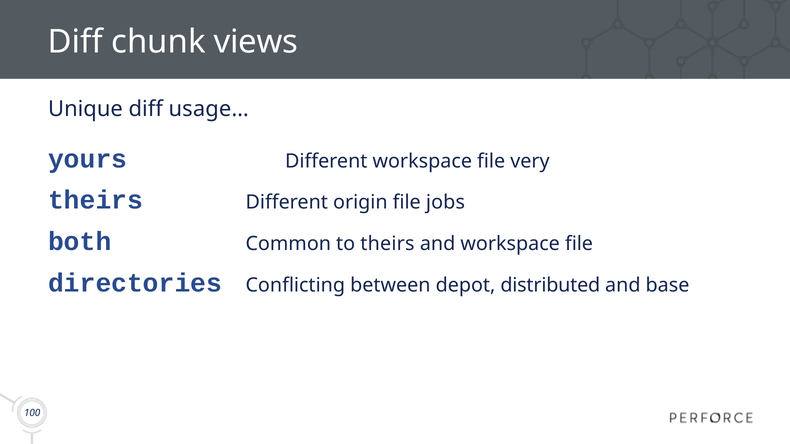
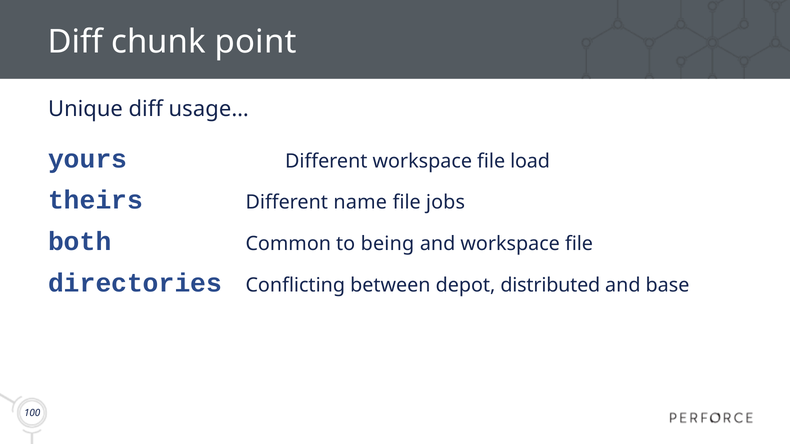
views: views -> point (256, 42)
very: very -> load (530, 161)
origin: origin -> name (360, 203)
to theirs: theirs -> being (387, 244)
